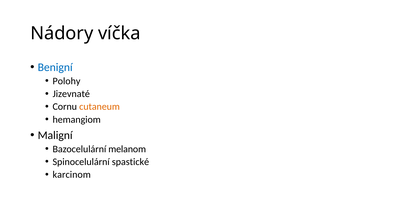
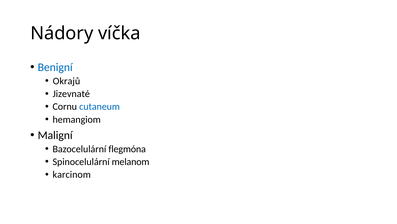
Polohy: Polohy -> Okrajů (66, 81)
cutaneum colour: orange -> blue (100, 106)
melanom: melanom -> flegmóna (127, 149)
spastické: spastické -> melanom (131, 161)
